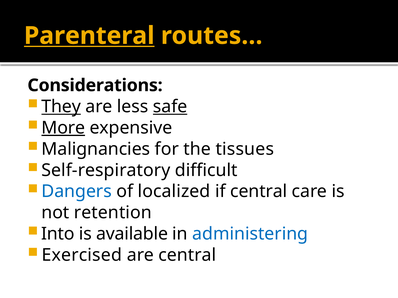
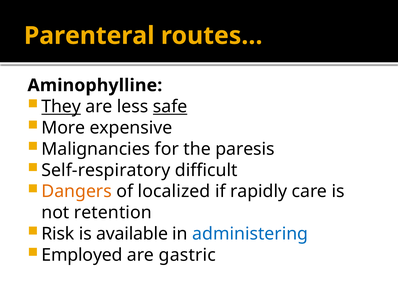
Parenteral underline: present -> none (89, 36)
Considerations: Considerations -> Aminophylline (95, 85)
More underline: present -> none (63, 128)
tissues: tissues -> paresis (245, 149)
Dangers colour: blue -> orange (77, 192)
if central: central -> rapidly (259, 192)
Into: Into -> Risk (58, 234)
Exercised: Exercised -> Employed (82, 255)
are central: central -> gastric (187, 255)
